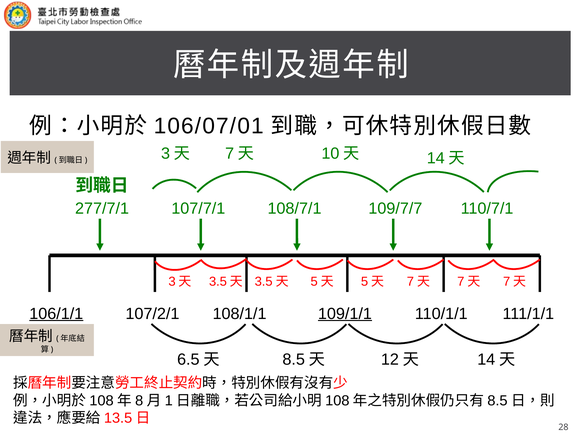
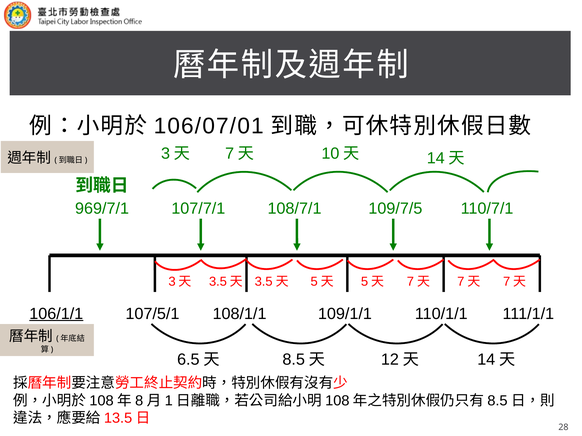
277/7/1: 277/7/1 -> 969/7/1 (102, 209)
109/7/7: 109/7/7 -> 109/7/5 (395, 209)
107/2/1: 107/2/1 -> 107/5/1 (152, 314)
109/1/1 underline: present -> none (345, 314)
